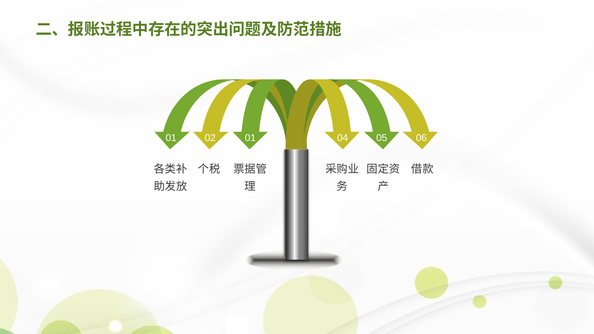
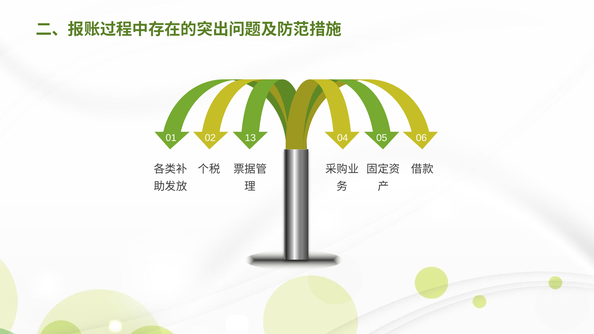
02 01: 01 -> 13 (250, 138)
